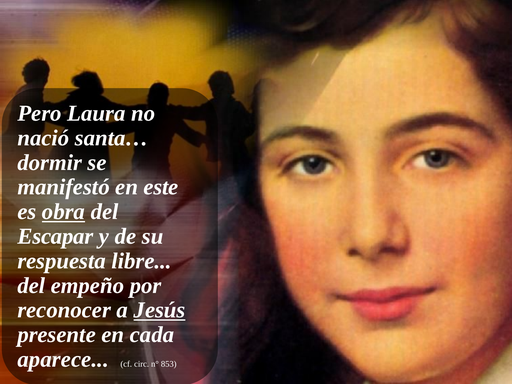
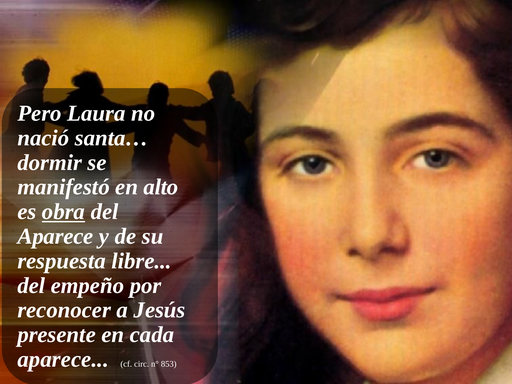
este: este -> alto (161, 187)
Escapar: Escapar -> Aparece (55, 236)
Jesús underline: present -> none (160, 310)
